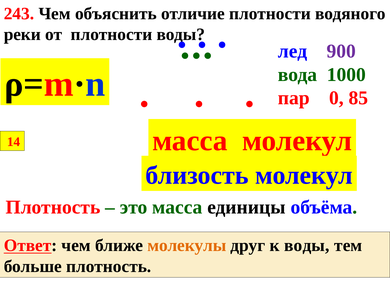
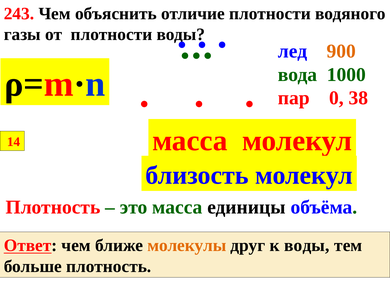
реки: реки -> газы (22, 34)
900 colour: purple -> orange (341, 51)
85: 85 -> 38 (358, 98)
